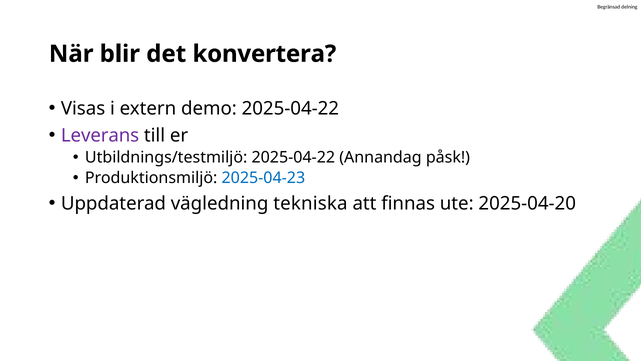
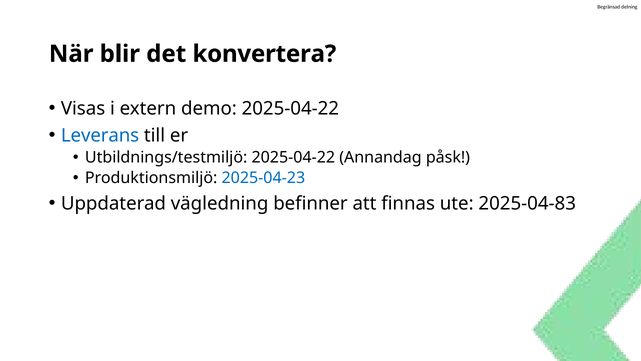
Leverans colour: purple -> blue (100, 135)
tekniska: tekniska -> befinner (310, 203)
2025-04-20: 2025-04-20 -> 2025-04-83 (527, 203)
